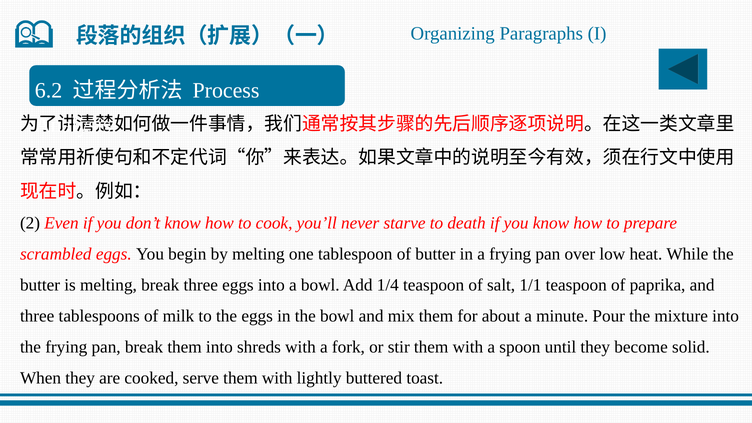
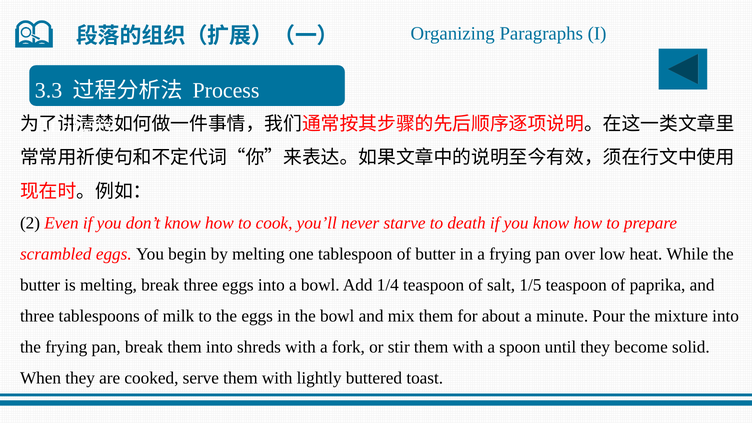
6.2: 6.2 -> 3.3 (49, 91)
1/1: 1/1 -> 1/5 (530, 285)
